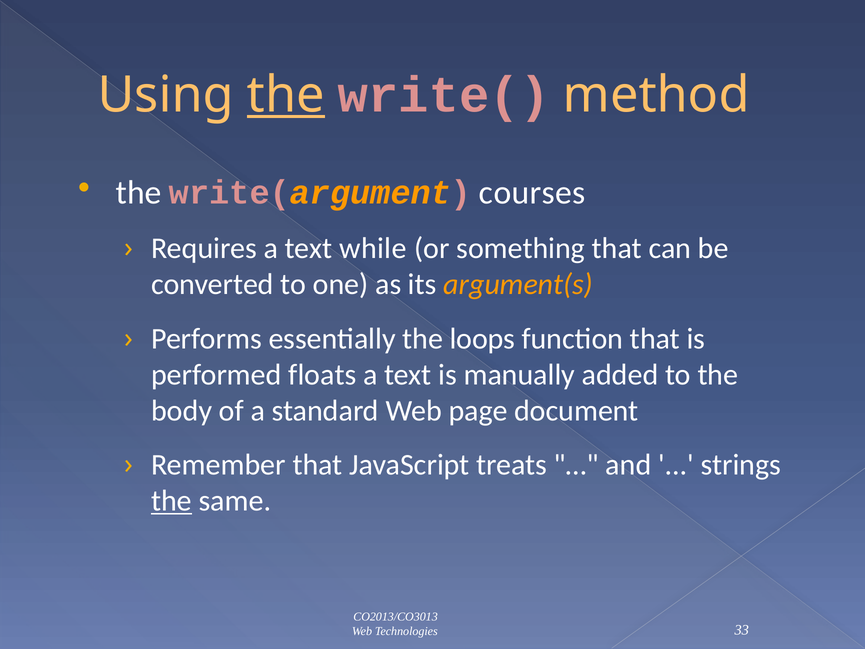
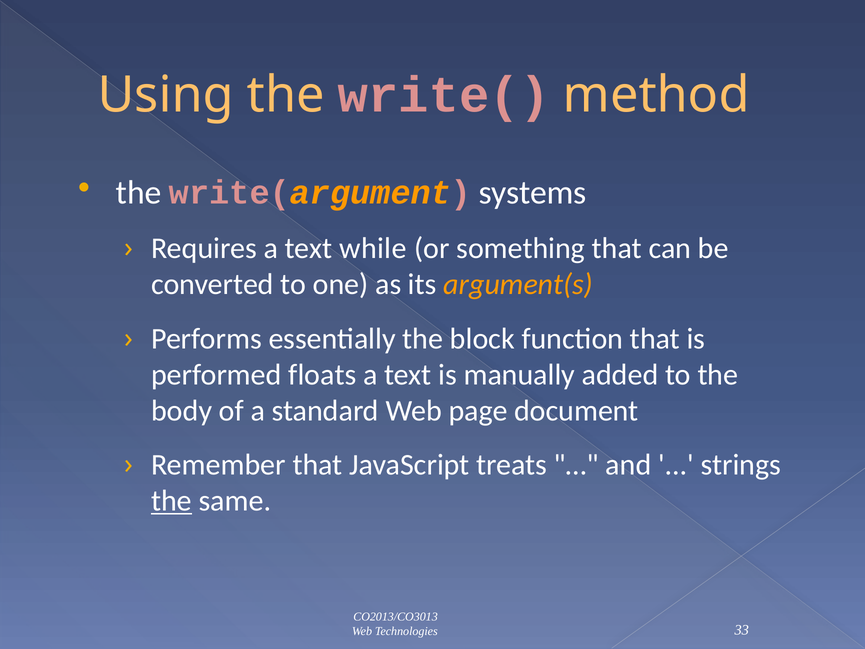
the underline: present -> none (286, 95)
courses: courses -> systems (532, 192)
loops: loops -> block (482, 339)
